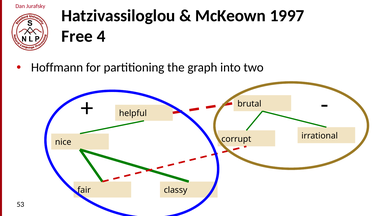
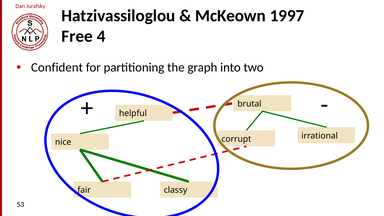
Hoffmann: Hoffmann -> Confident (57, 67)
